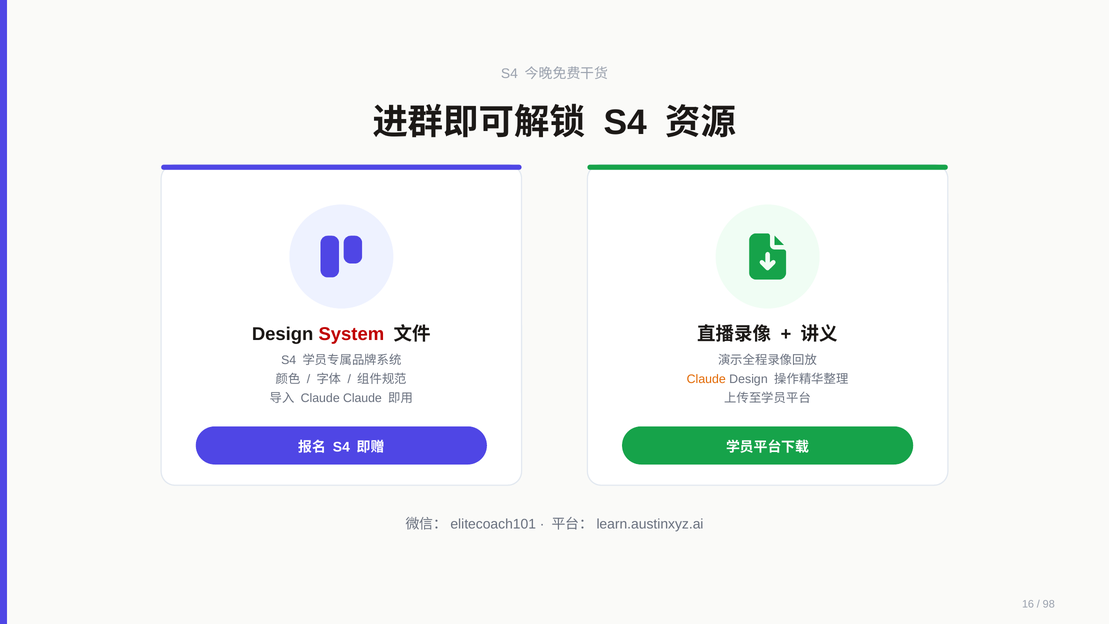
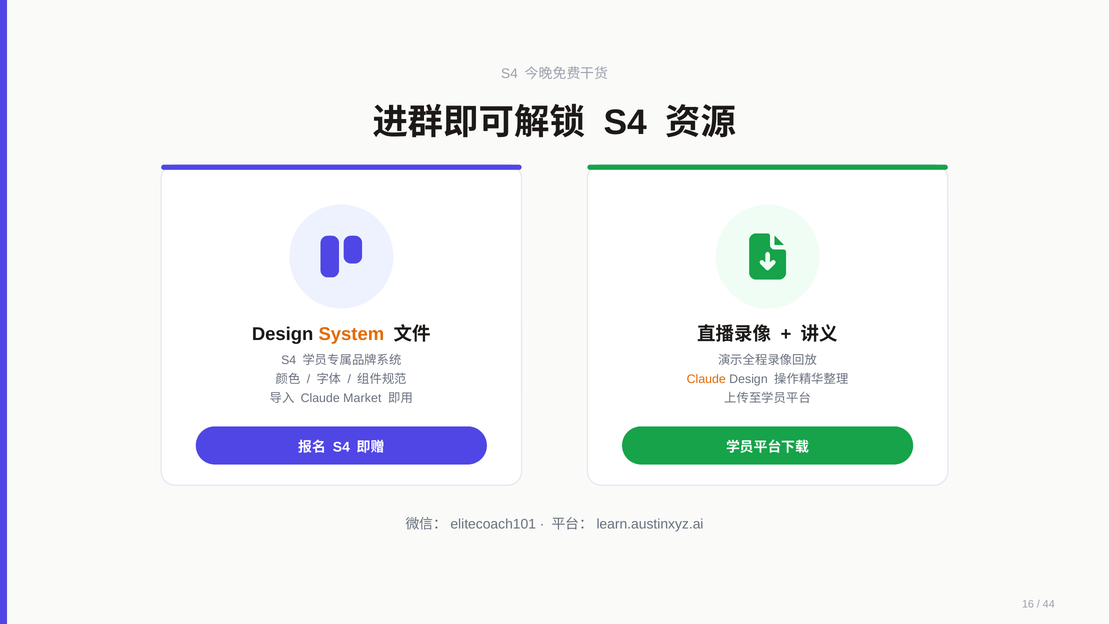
System colour: red -> orange (351, 334)
Claude Claude: Claude -> Market (362, 398)
98: 98 -> 44 (1049, 604)
